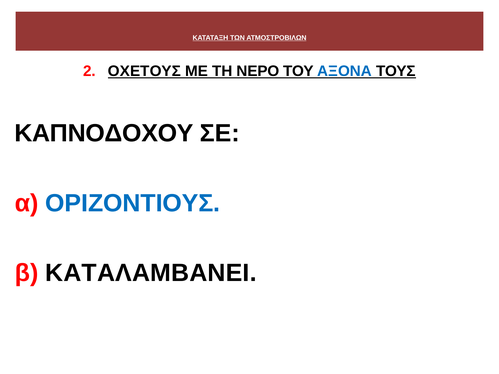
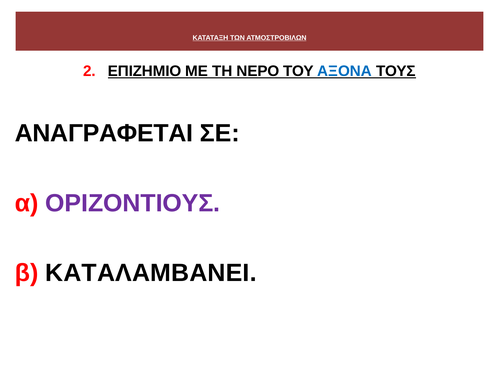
ΟΧΕΤΟΥΣ: ΟΧΕΤΟΥΣ -> ΕΠΙΖΗΜΙΟ (145, 71)
ΚΑΠΝΟΔΟΧΟΥ: ΚΑΠΝΟΔΟΧΟΥ -> ΑΝΑΓΡΑΦΕΤΑΙ (104, 133)
ΟΡΙΖΟΝΤΙΟΥΣ colour: blue -> purple (133, 203)
